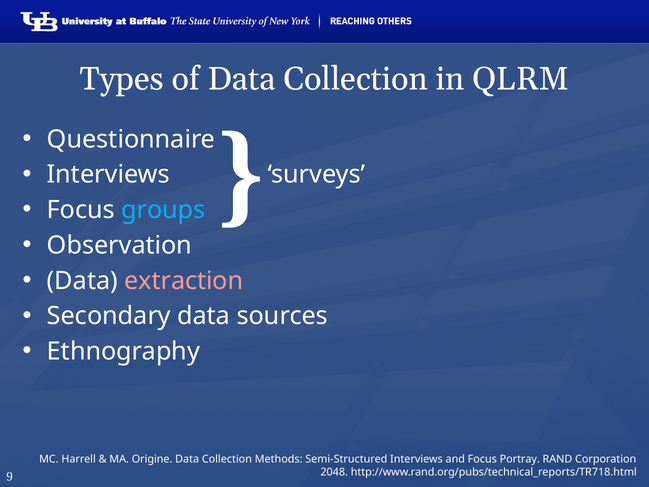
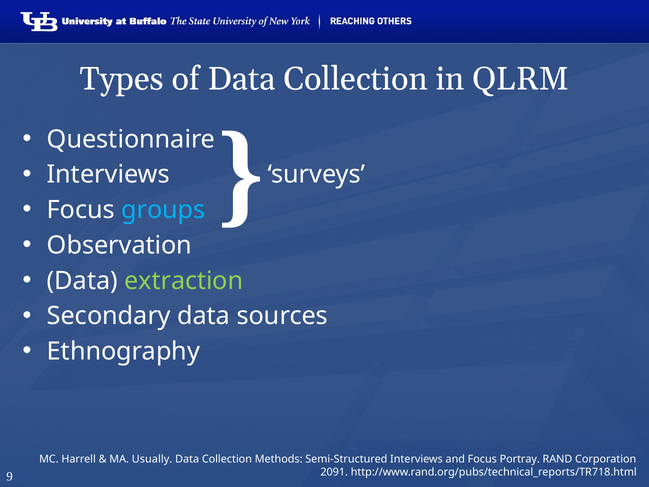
extraction colour: pink -> light green (184, 281)
Origine: Origine -> Usually (152, 459)
2048: 2048 -> 2091 (334, 472)
